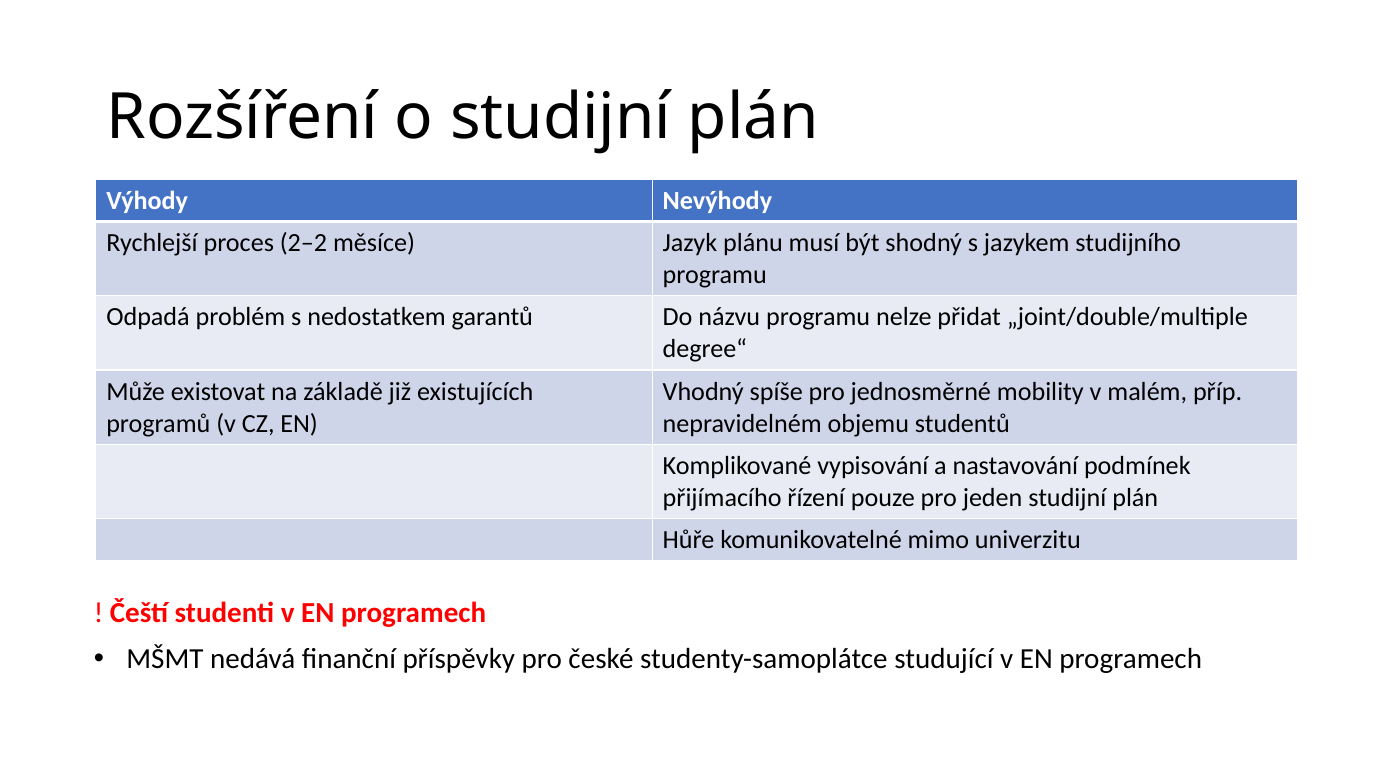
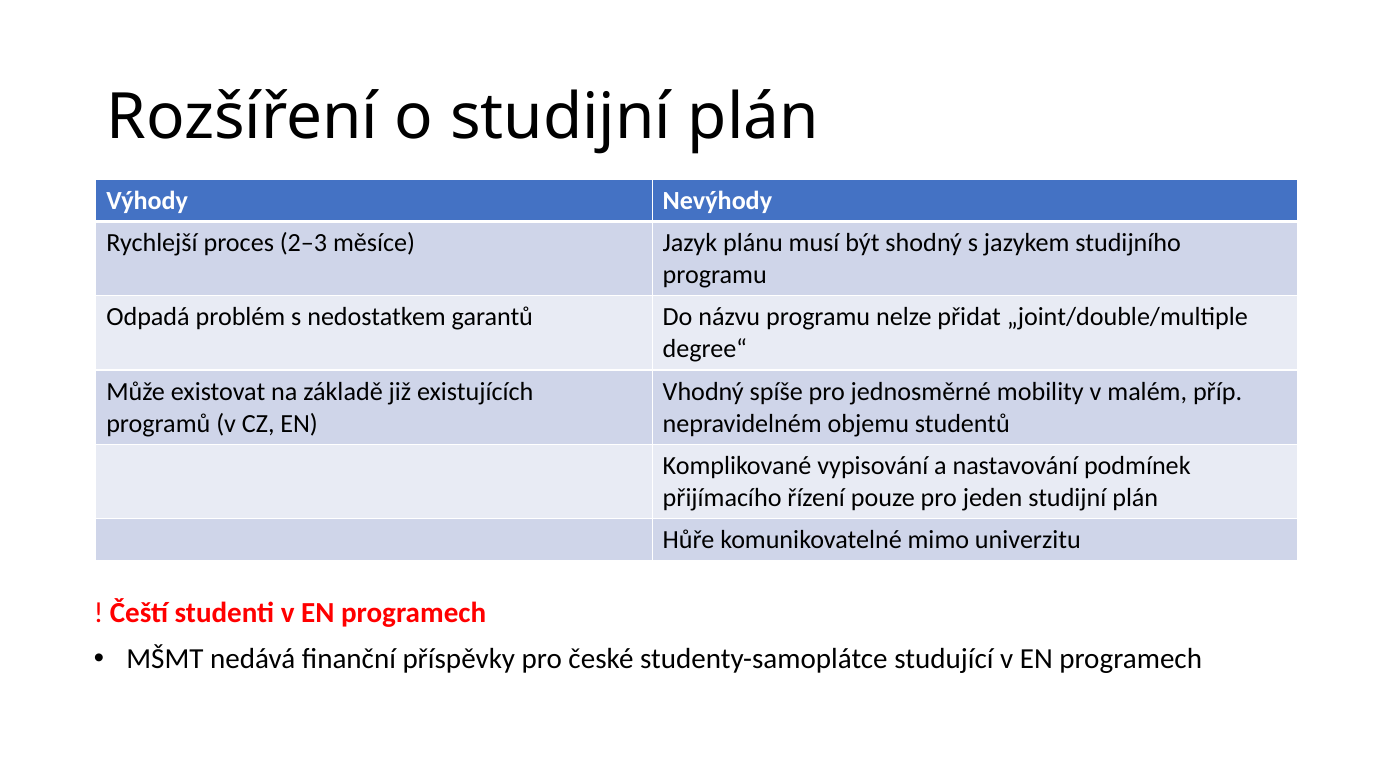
2–2: 2–2 -> 2–3 (303, 243)
